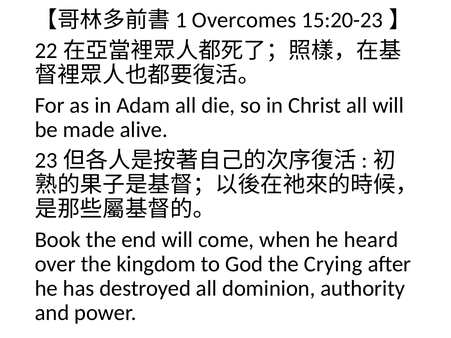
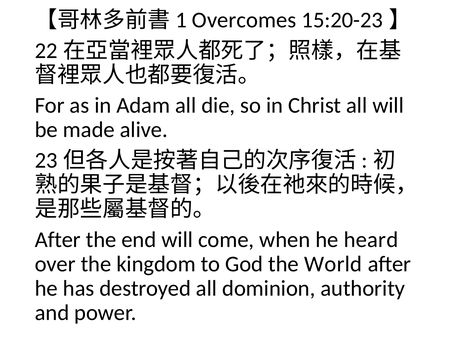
Book: Book -> After (58, 240)
Crying: Crying -> World (333, 264)
